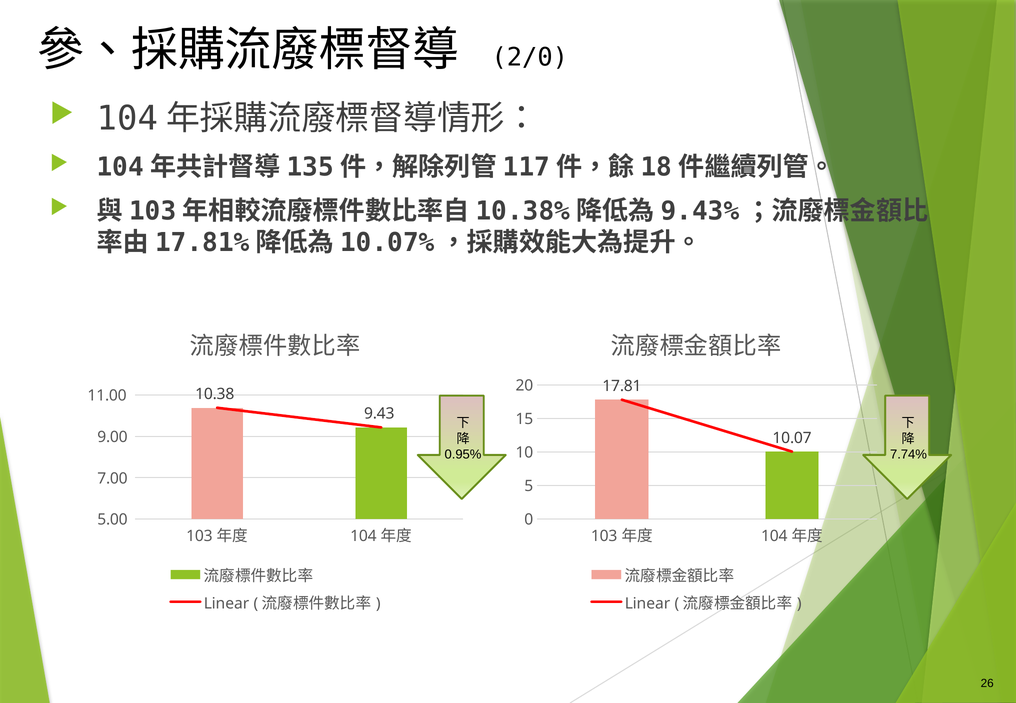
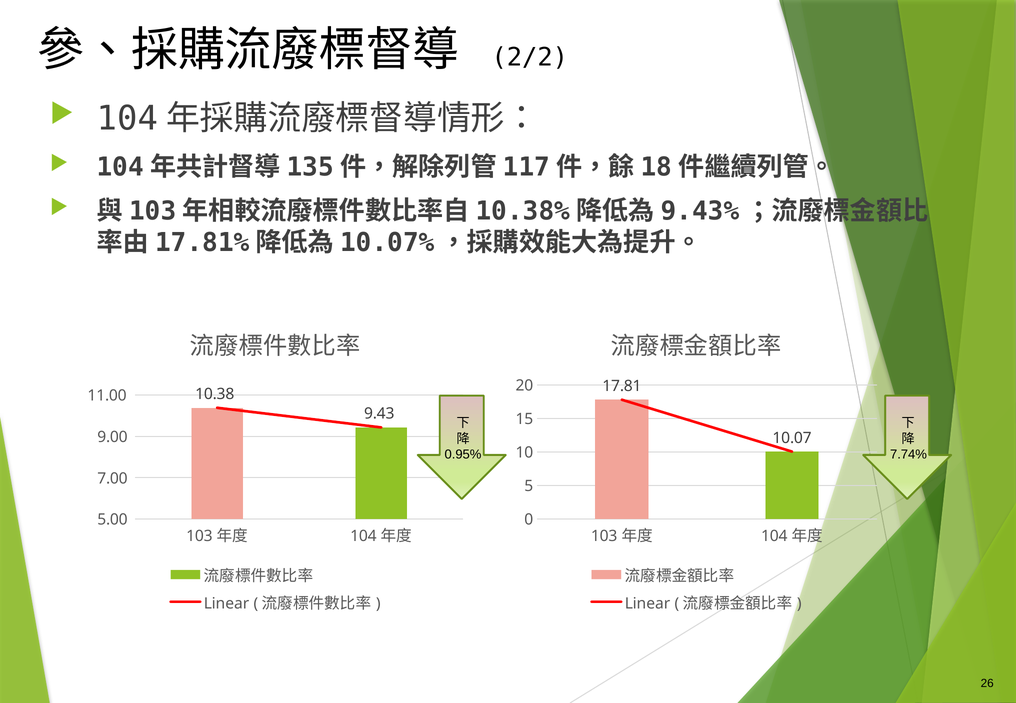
2/0: 2/0 -> 2/2 (530, 57)
